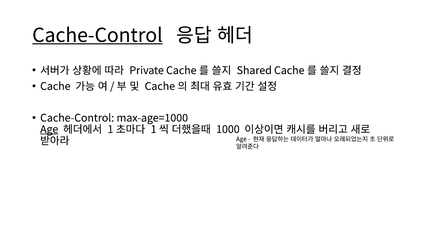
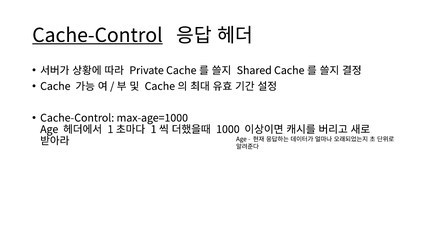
Age underline: present -> none (49, 129)
